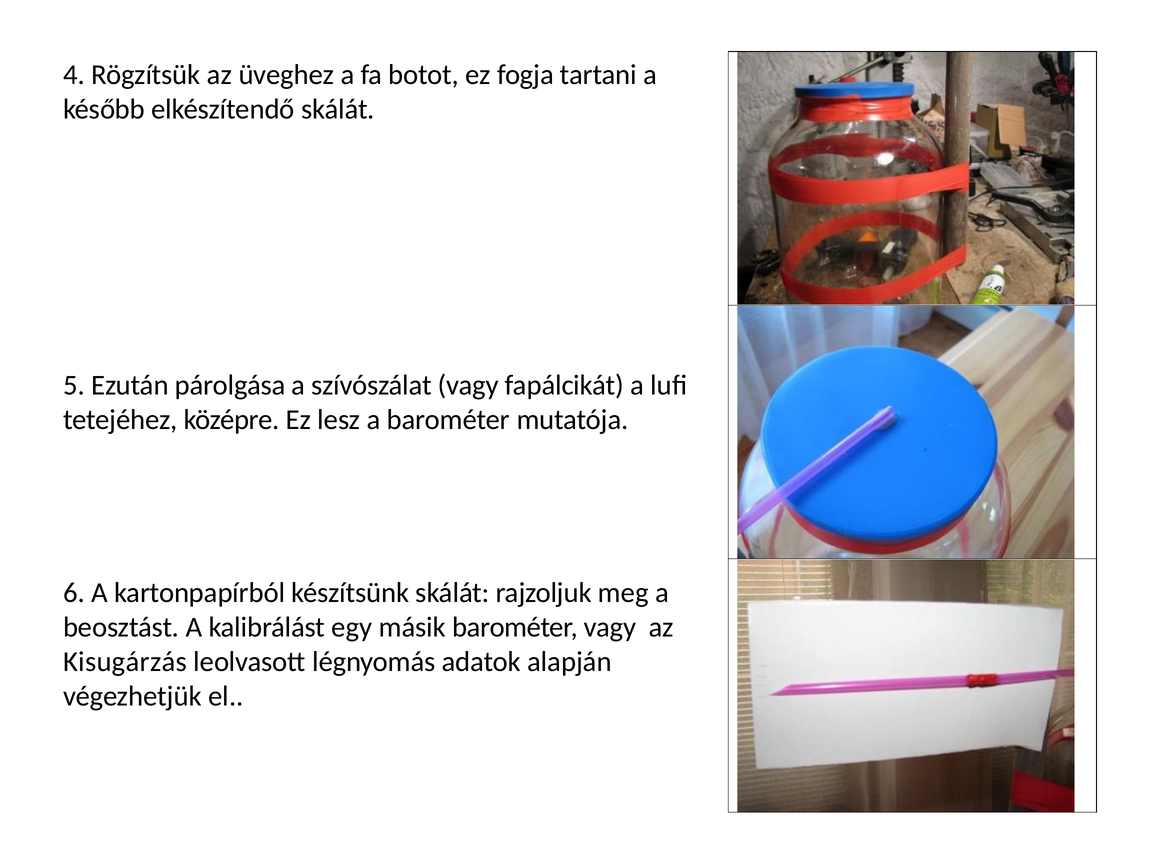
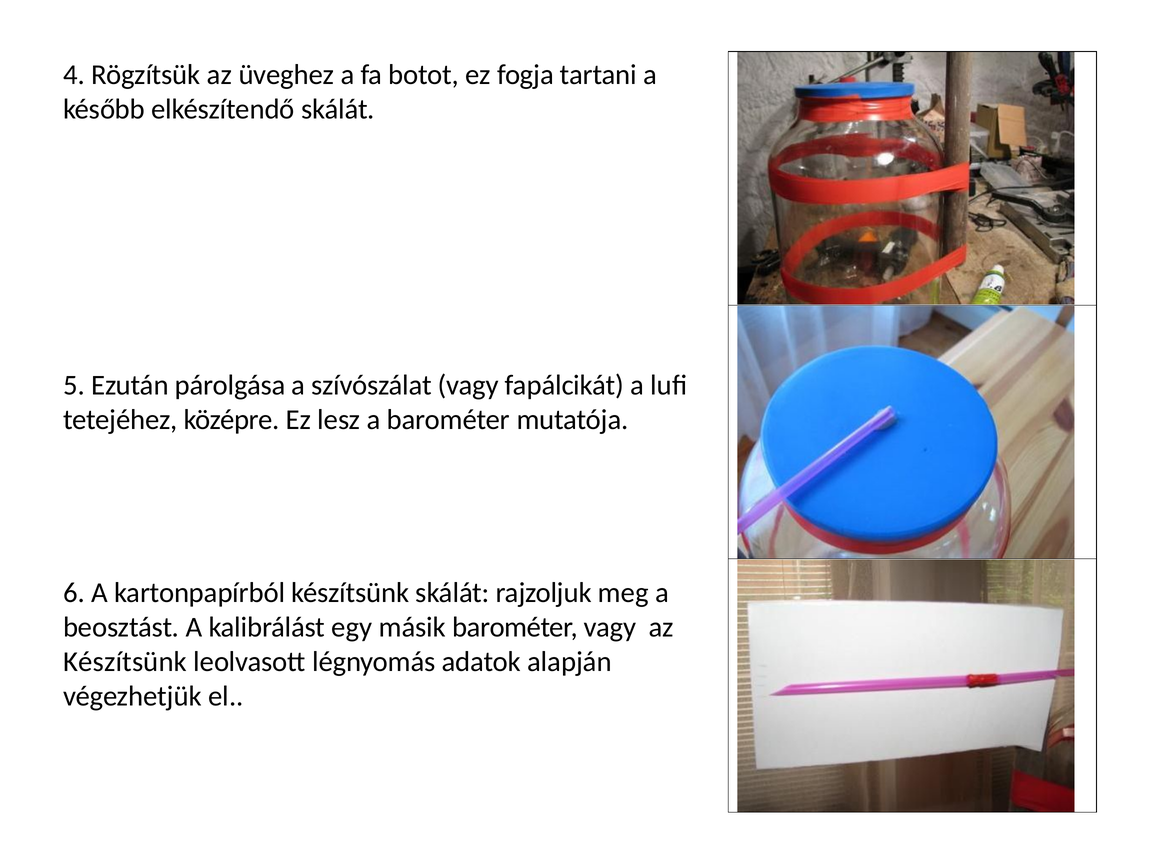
Kisugárzás: Kisugárzás -> Készítsünk (125, 662)
